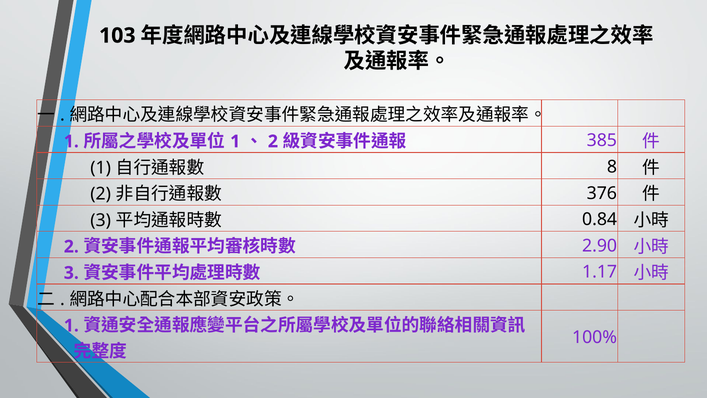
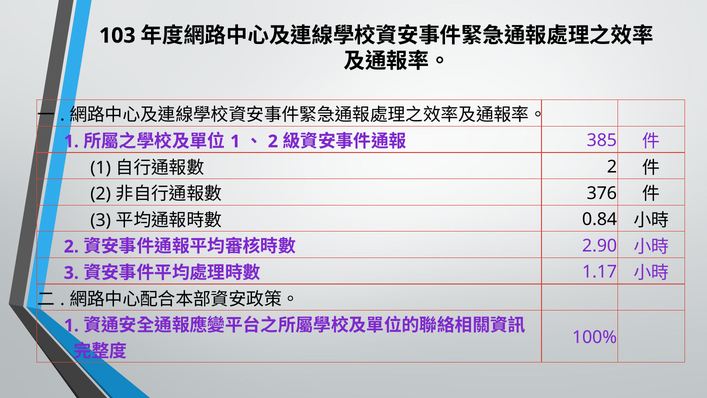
8: 8 -> 2 (612, 167)
